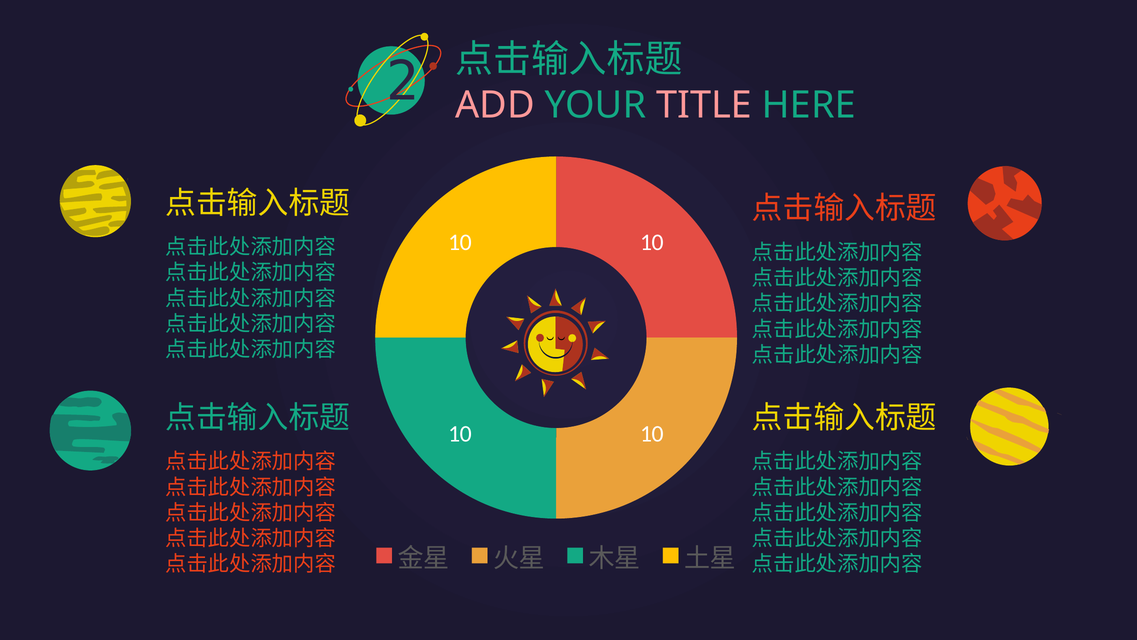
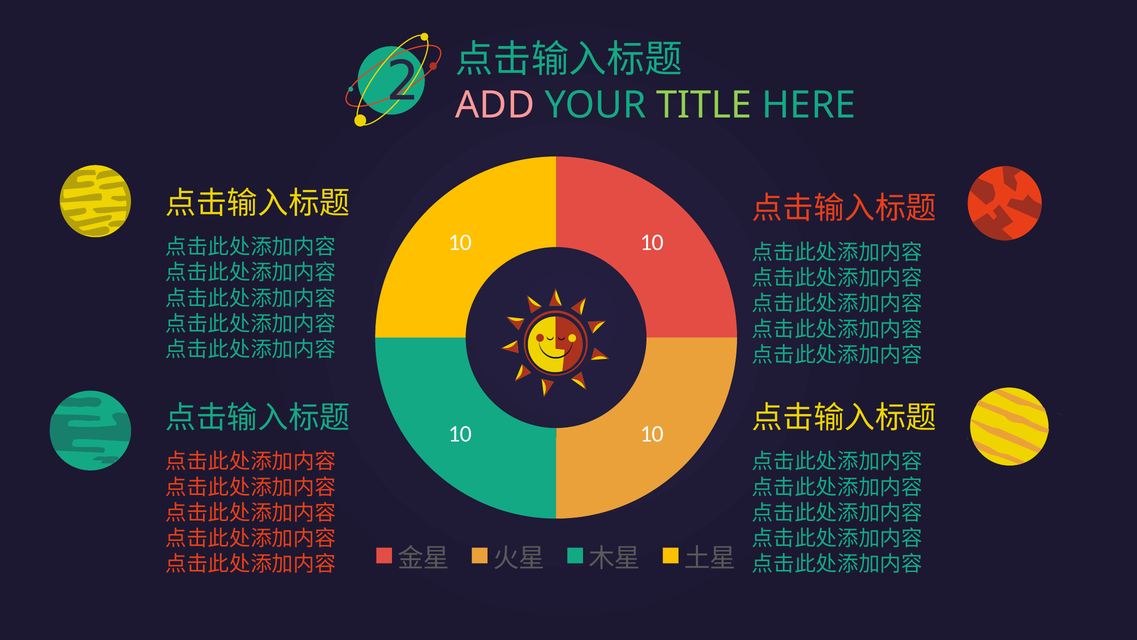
TITLE colour: pink -> light green (704, 105)
